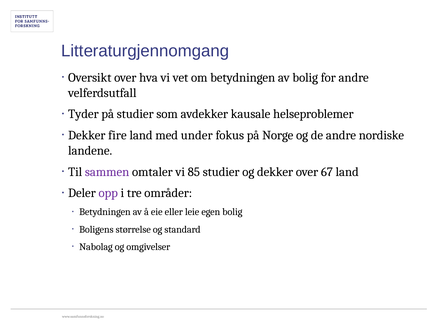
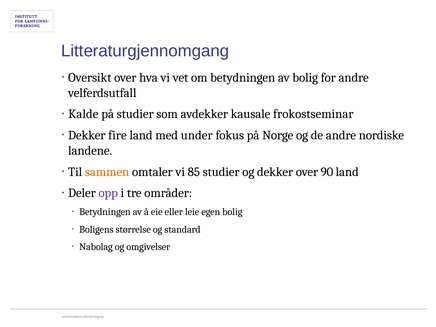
Tyder: Tyder -> Kalde (83, 114)
helseproblemer: helseproblemer -> frokostseminar (313, 114)
sammen colour: purple -> orange (107, 172)
67: 67 -> 90 (327, 172)
